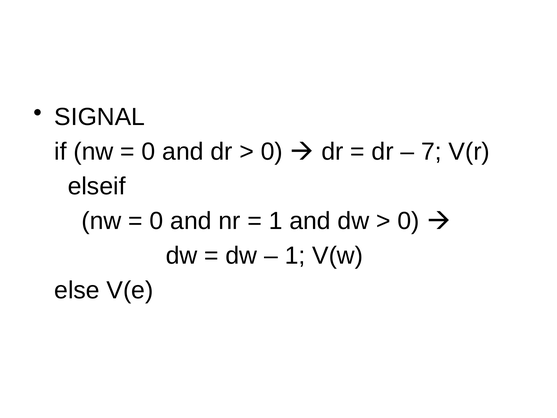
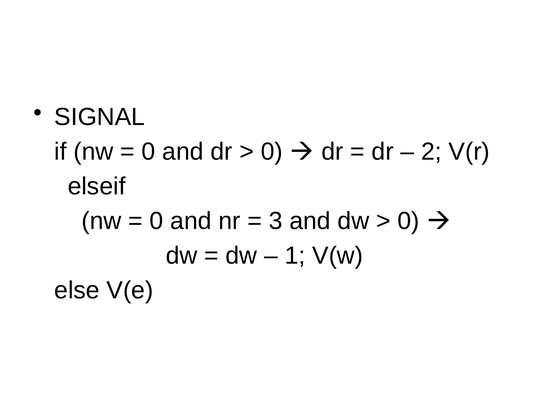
7: 7 -> 2 (432, 152)
1: 1 -> 3 (276, 221)
